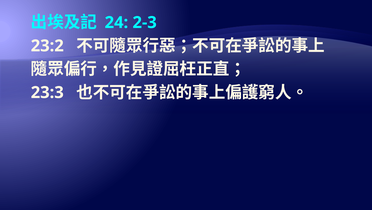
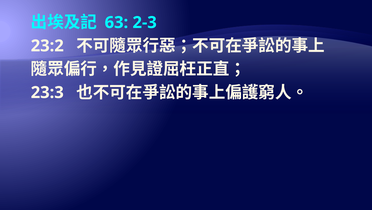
24: 24 -> 63 (116, 22)
